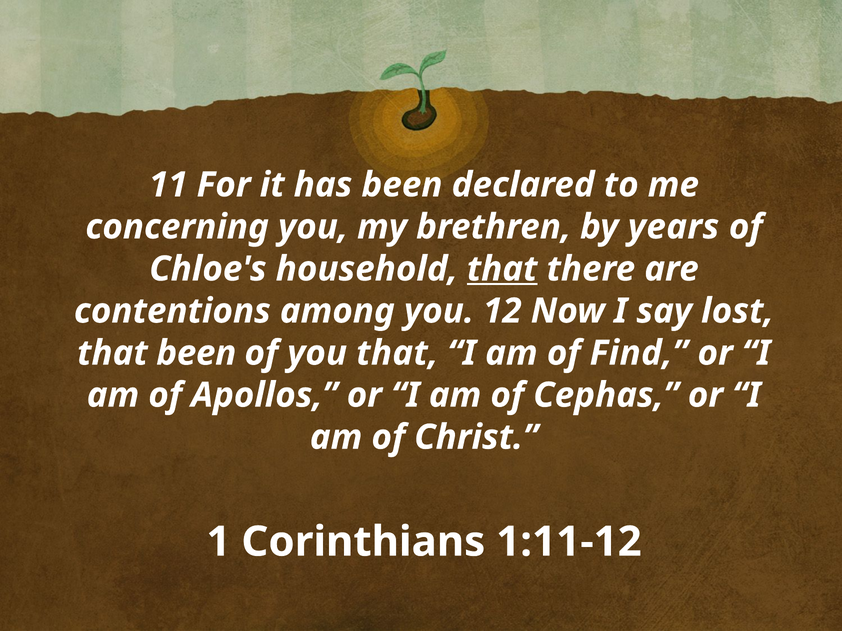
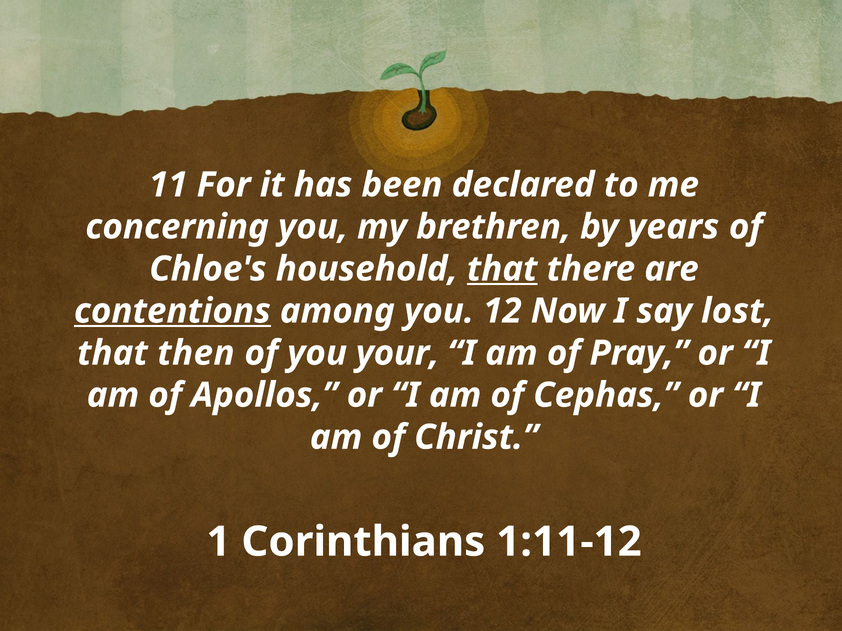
contentions underline: none -> present (172, 311)
that been: been -> then (196, 353)
you that: that -> your (397, 353)
Find: Find -> Pray (639, 353)
